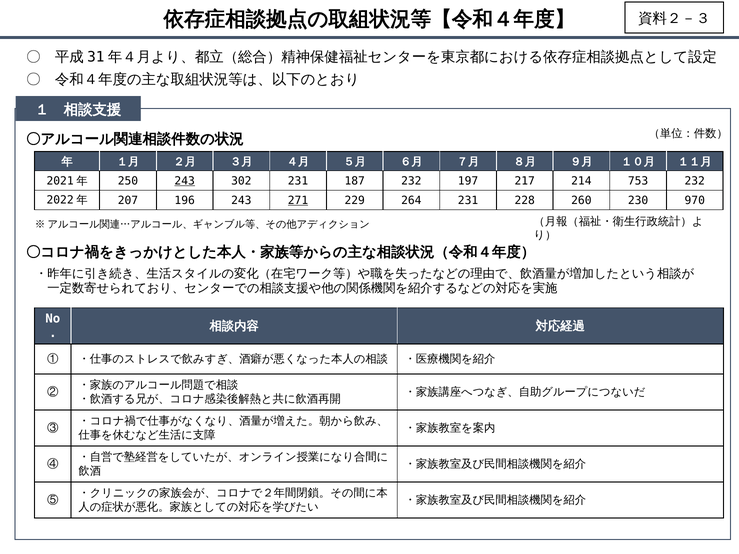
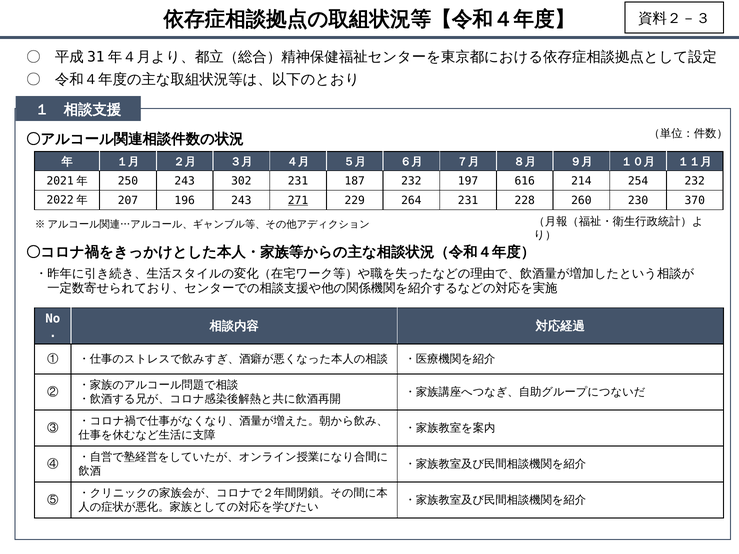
243 underline: present -> none (185, 181)
217: 217 -> 616 (525, 181)
753: 753 -> 254 (638, 181)
970: 970 -> 370 (695, 201)
